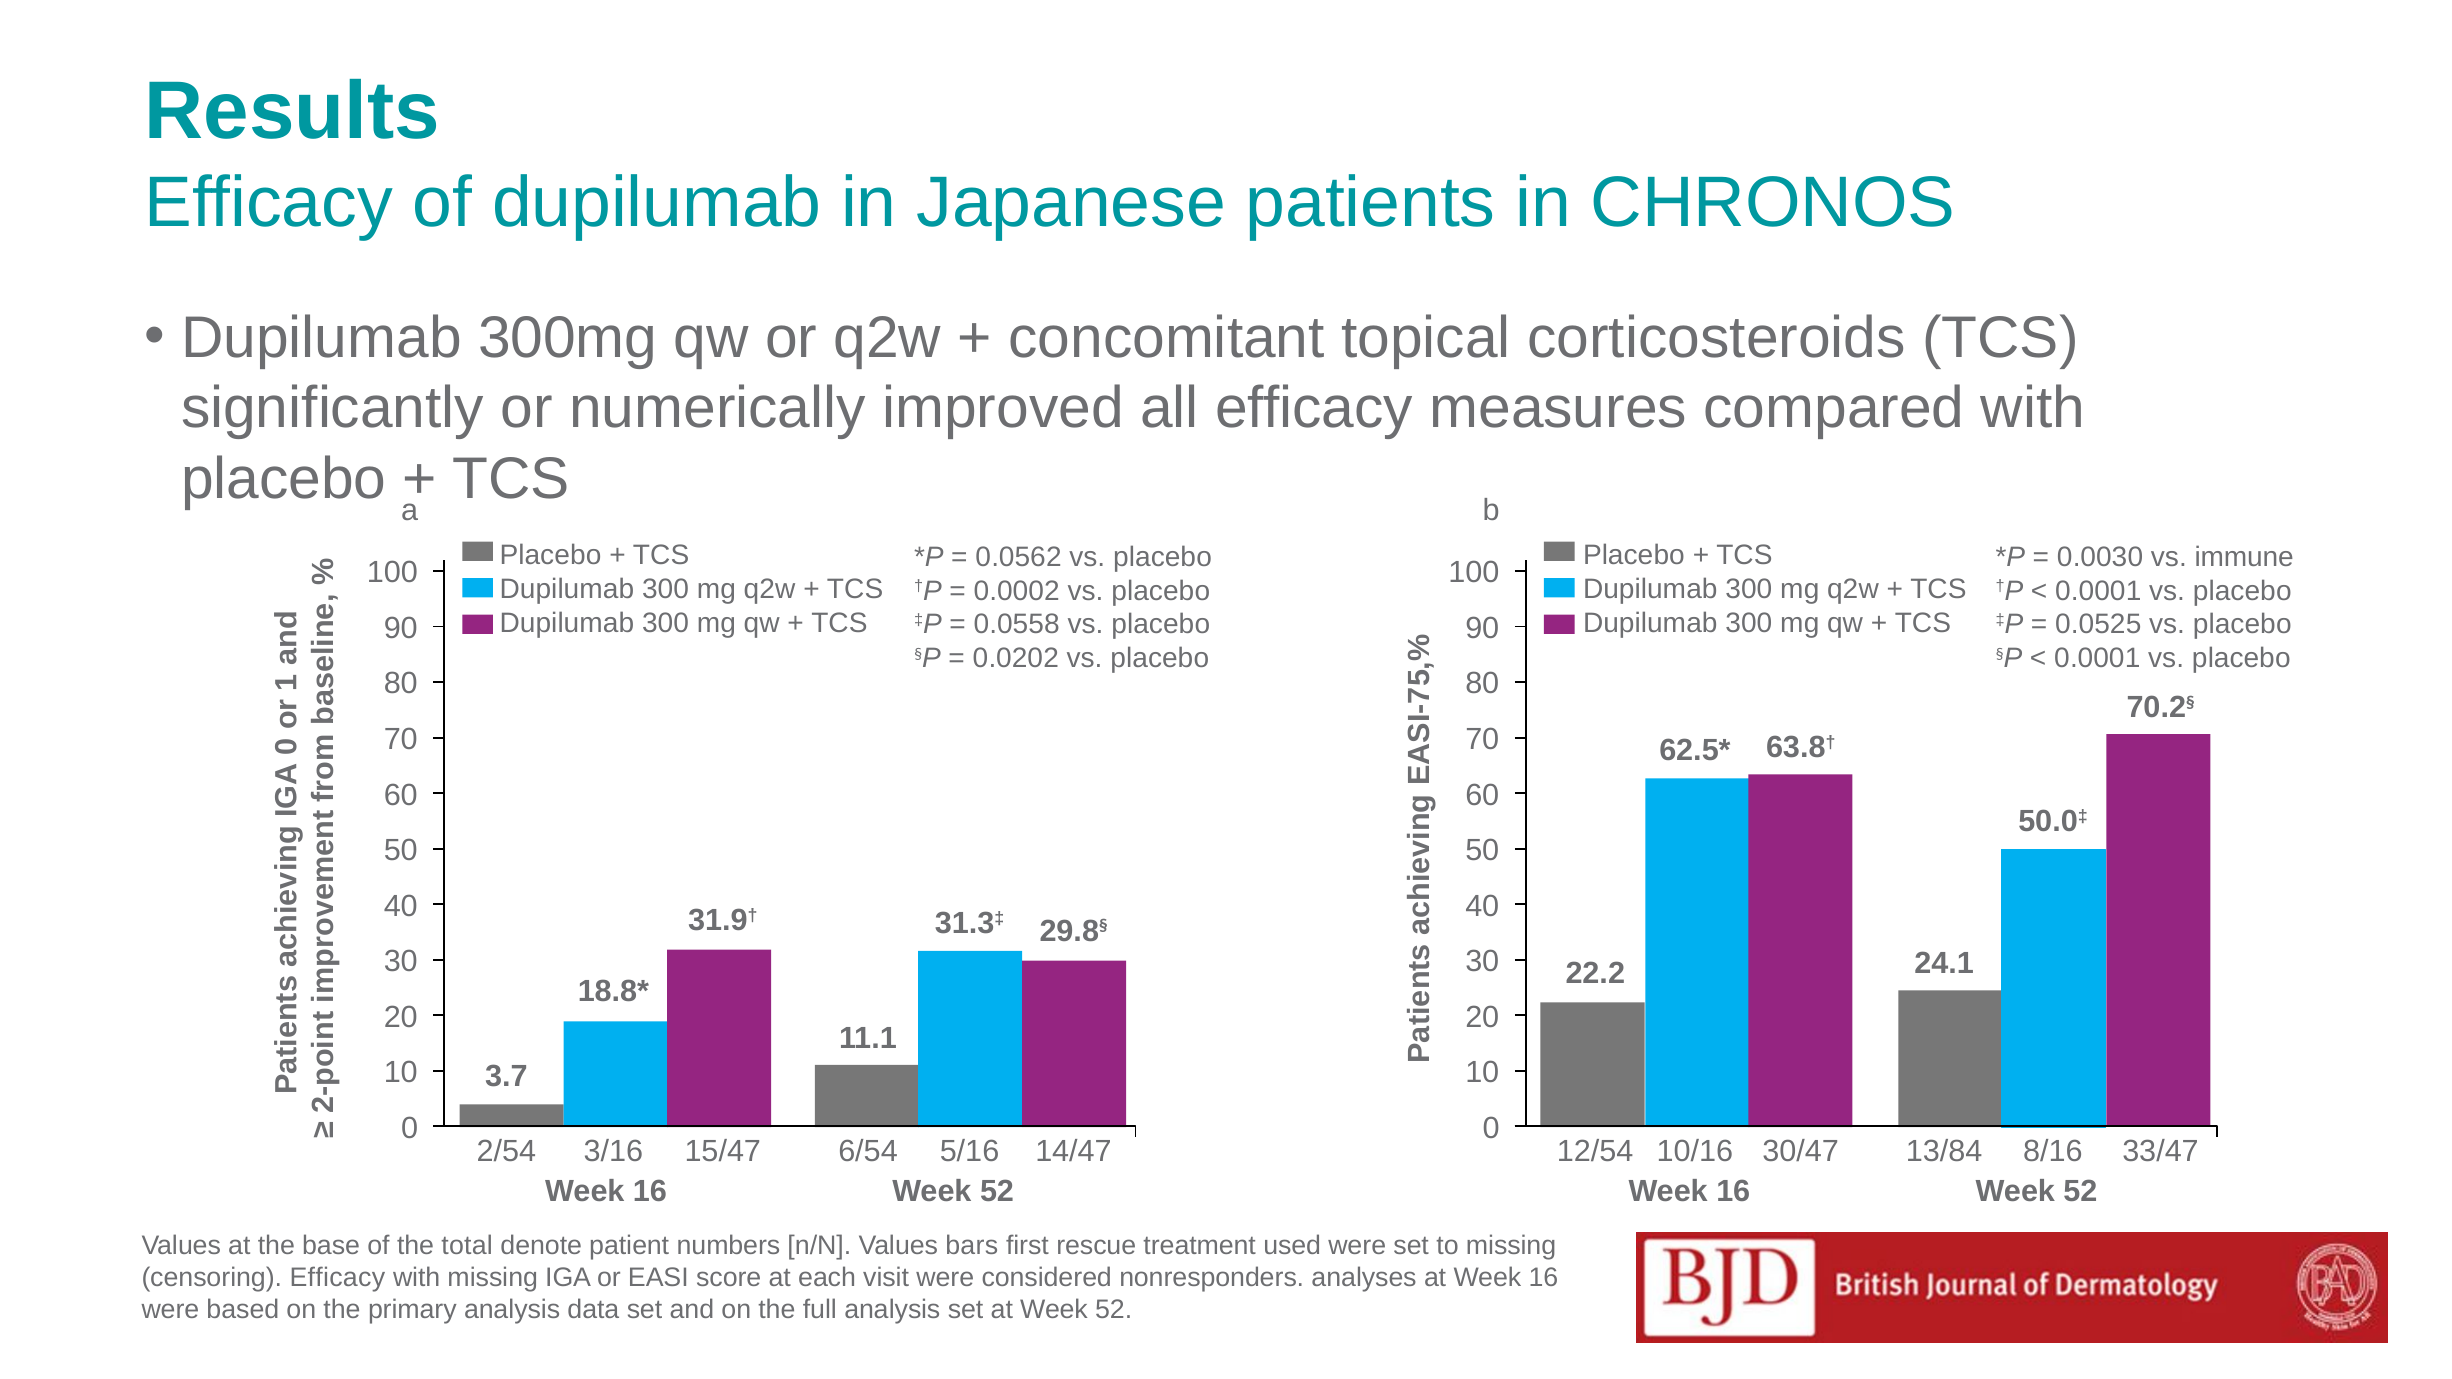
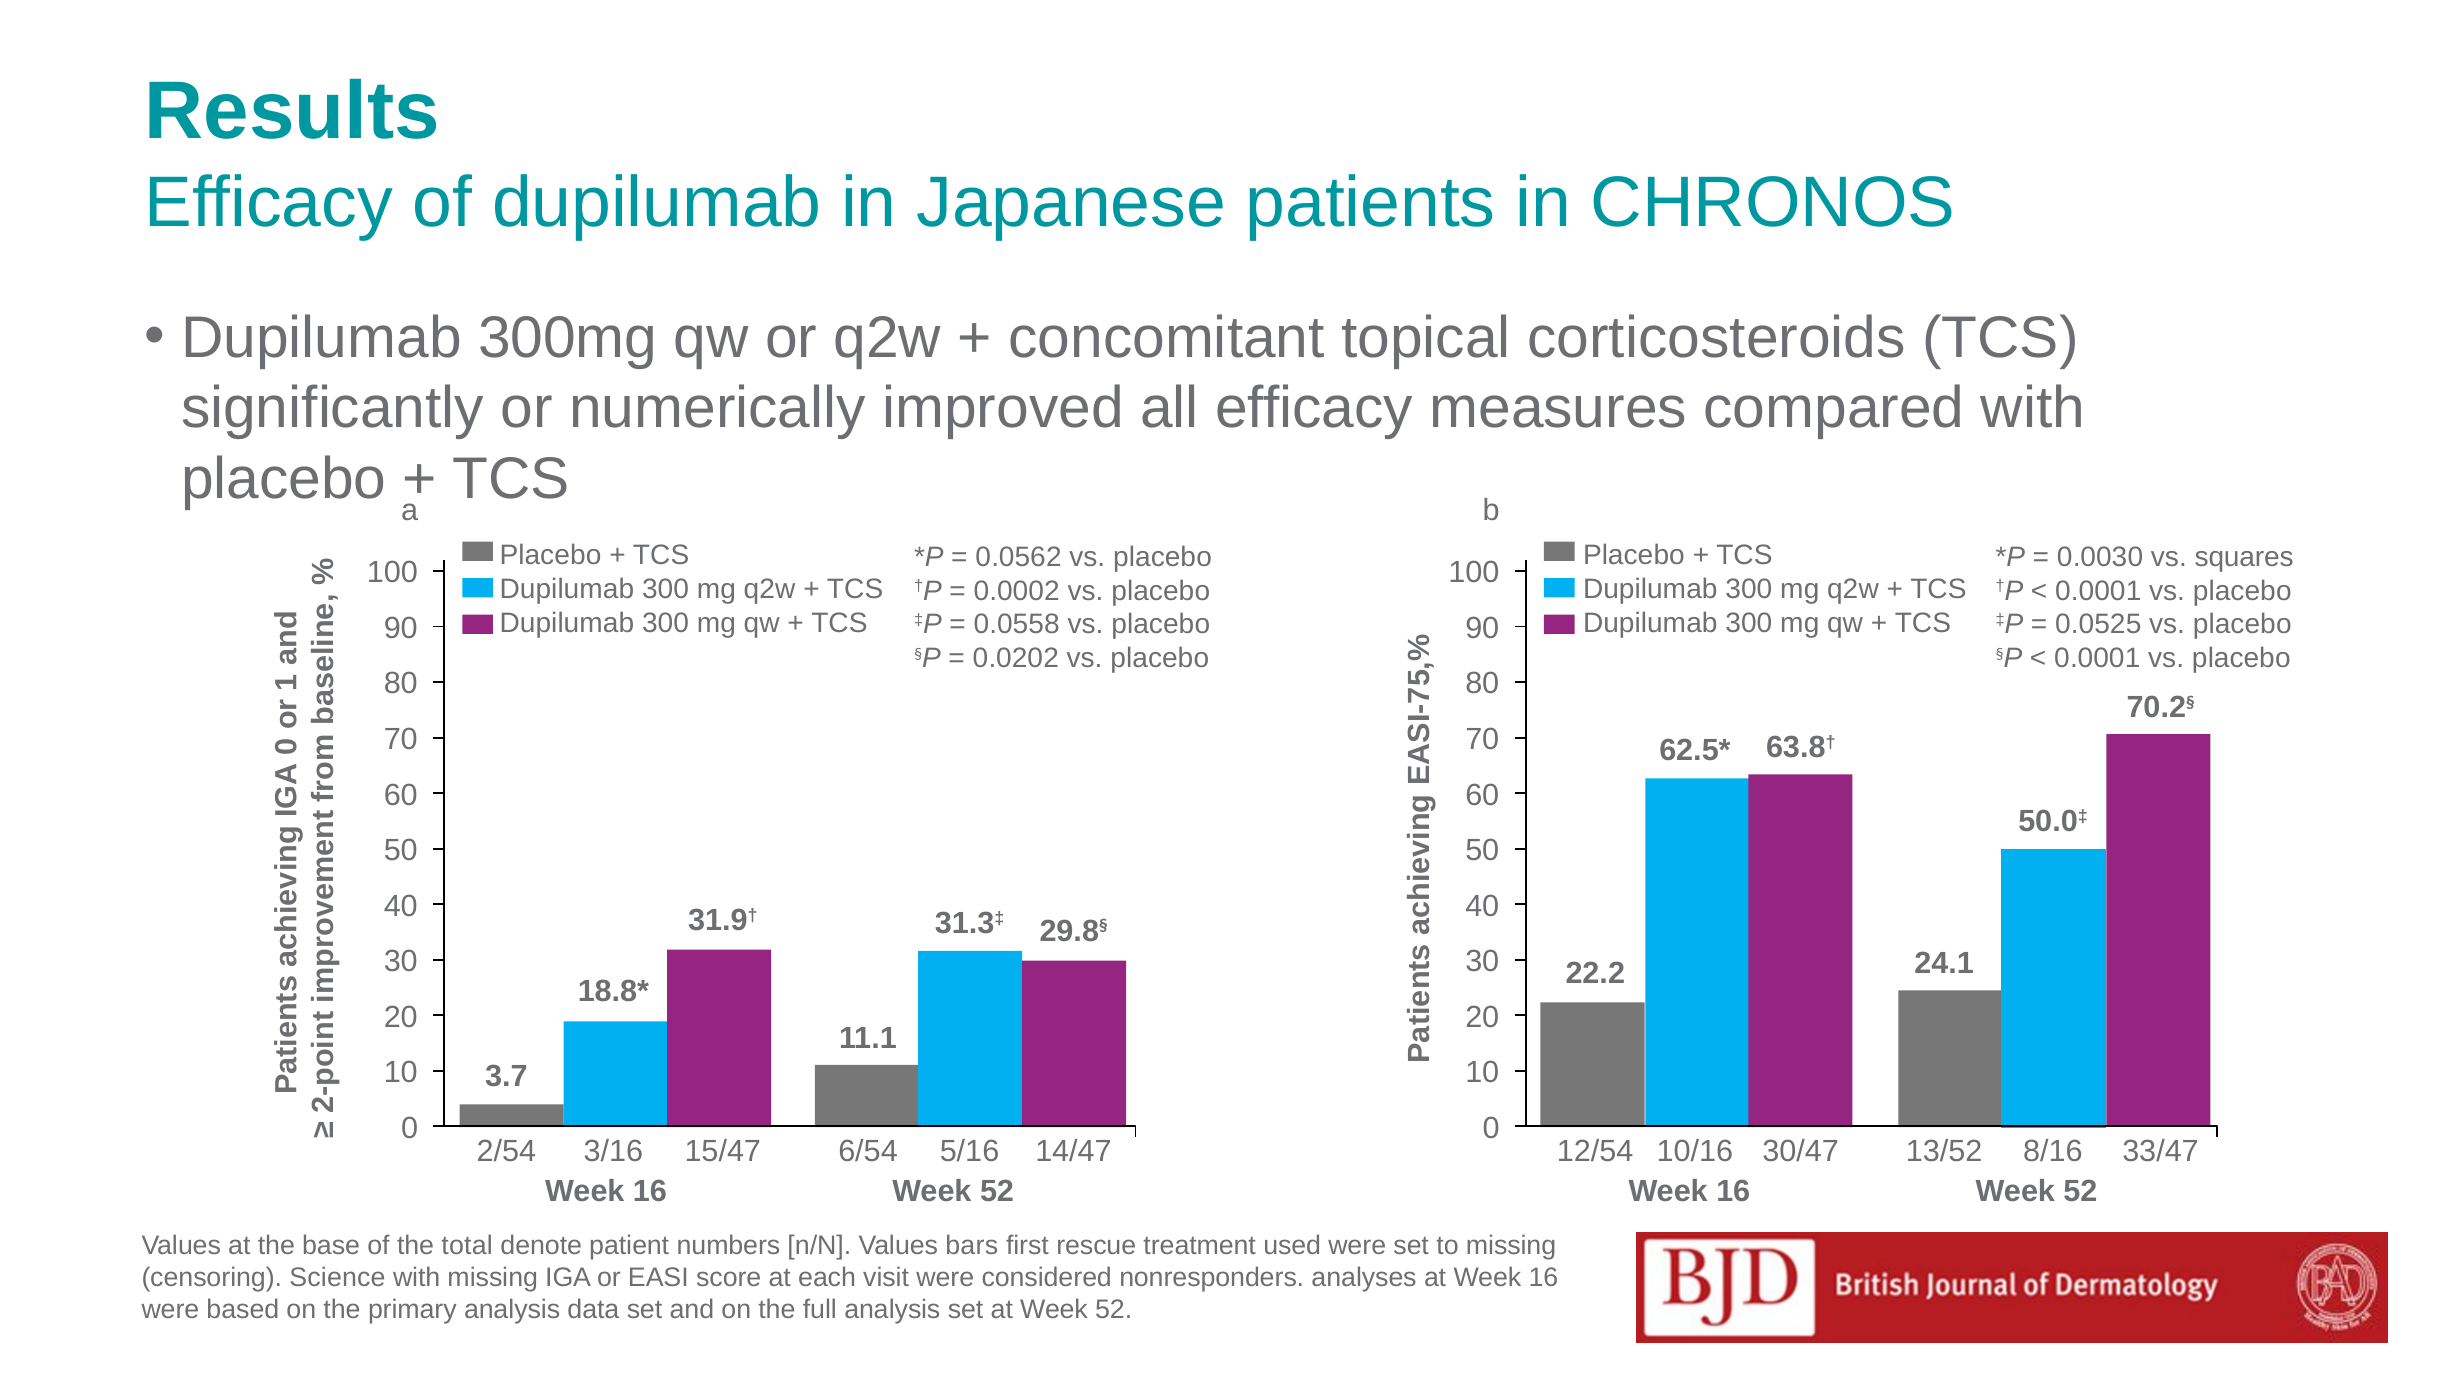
immune: immune -> squares (2244, 557)
13/84: 13/84 -> 13/52 (1944, 1152)
censoring Efficacy: Efficacy -> Science (337, 1278)
